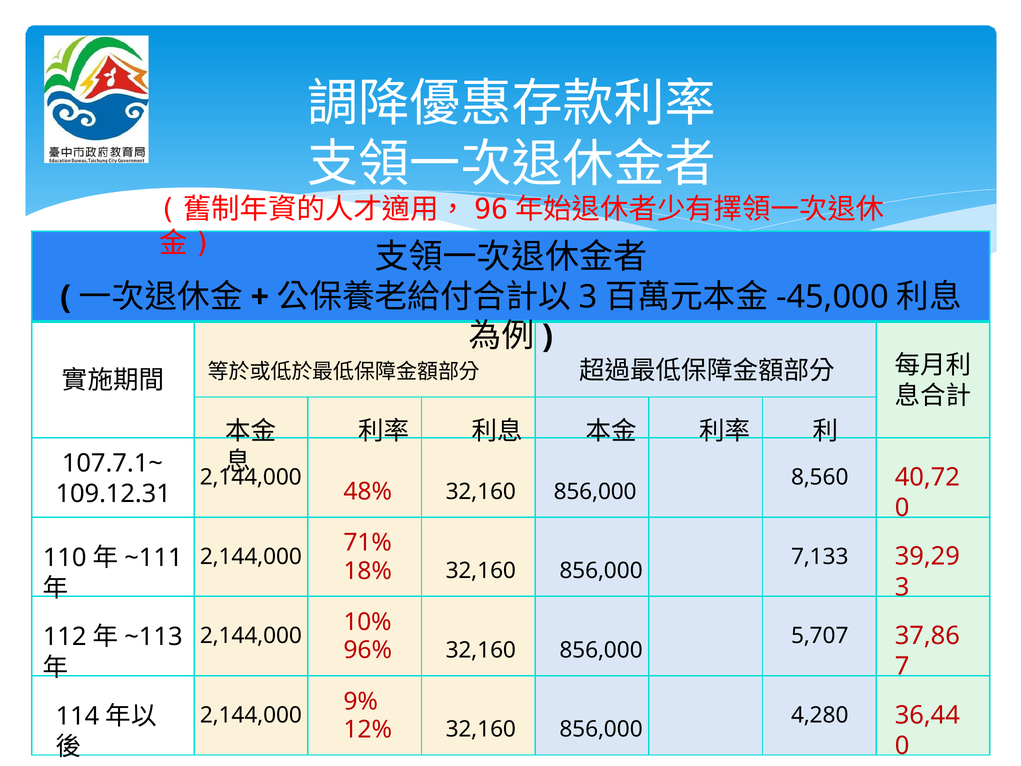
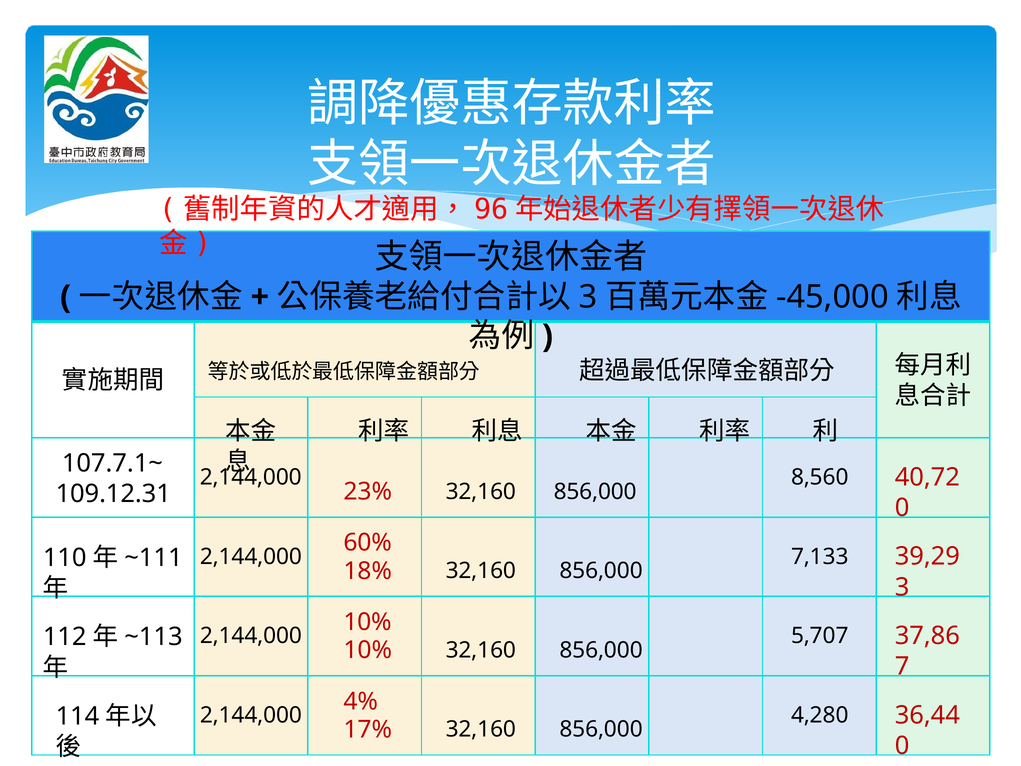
48%: 48% -> 23% (368, 492)
71%: 71% -> 60% (368, 543)
96%: 96% -> 10% (368, 650)
9%: 9% -> 4% (361, 701)
12%: 12% -> 17% (368, 729)
